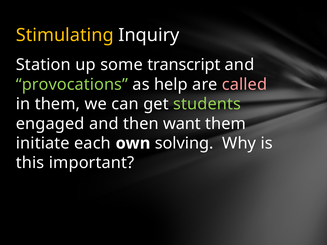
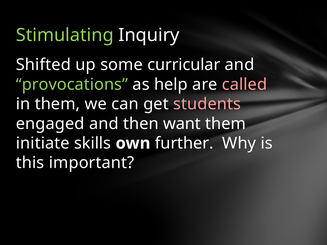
Stimulating colour: yellow -> light green (65, 35)
Station: Station -> Shifted (43, 65)
transcript: transcript -> curricular (184, 65)
students colour: light green -> pink (207, 104)
each: each -> skills (93, 143)
solving: solving -> further (184, 143)
